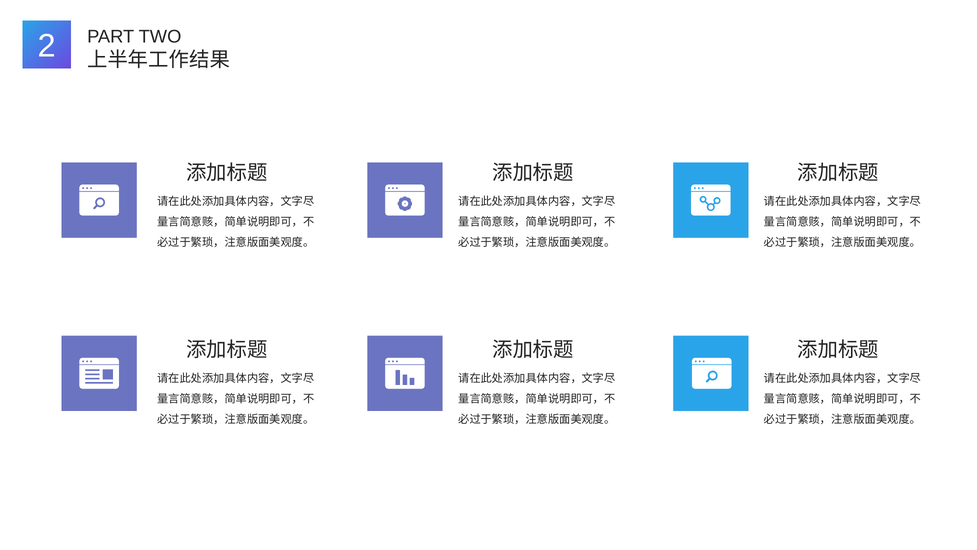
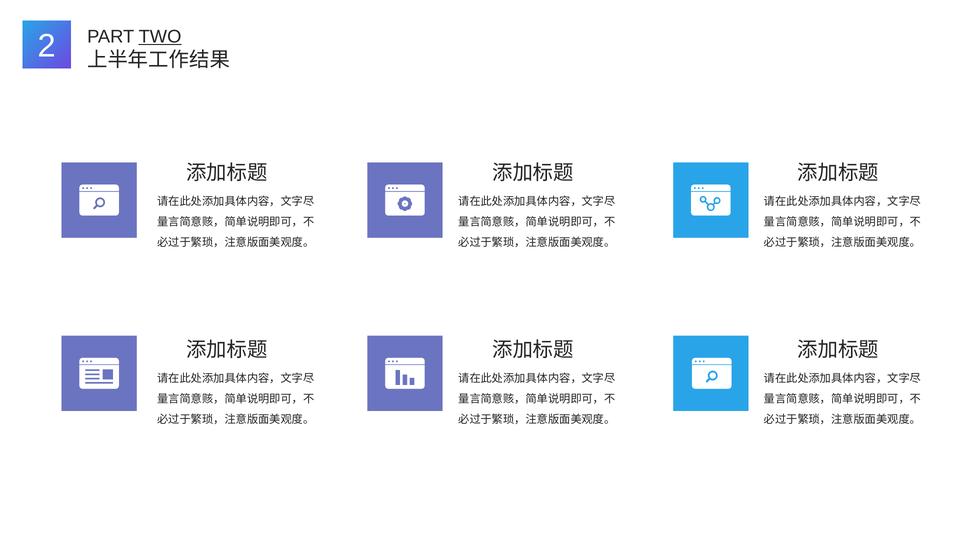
TWO underline: none -> present (160, 37)
